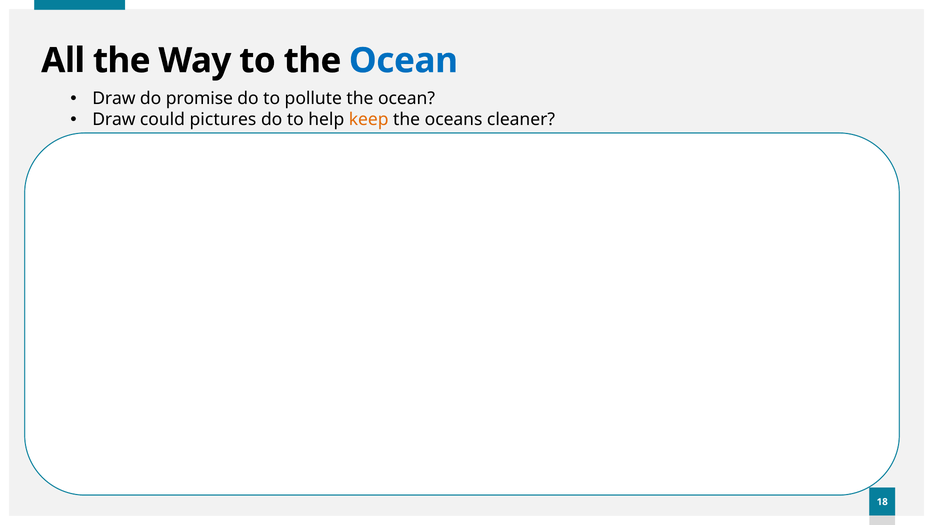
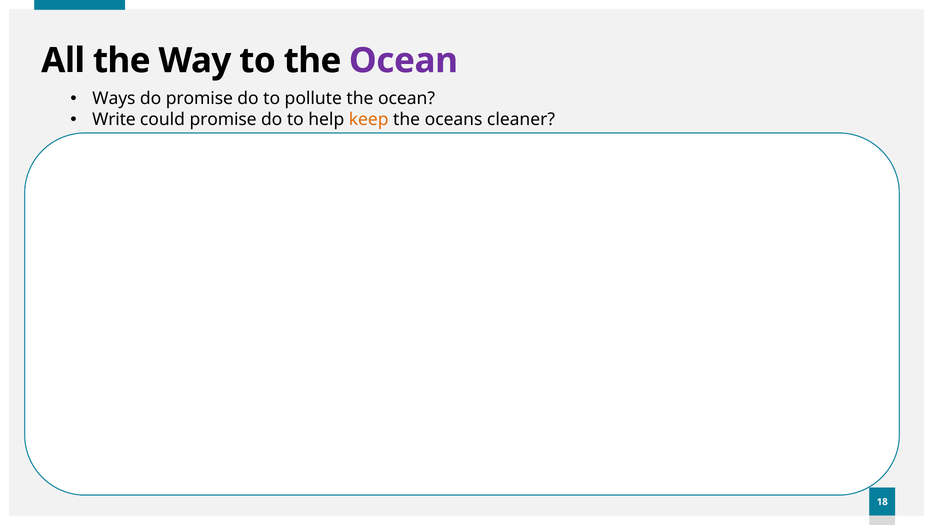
Ocean colour: blue -> purple (403, 61)
Draw: Draw -> Ways (114, 99)
Draw: Draw -> Write (114, 120)
could pictures: pictures -> promise (223, 120)
